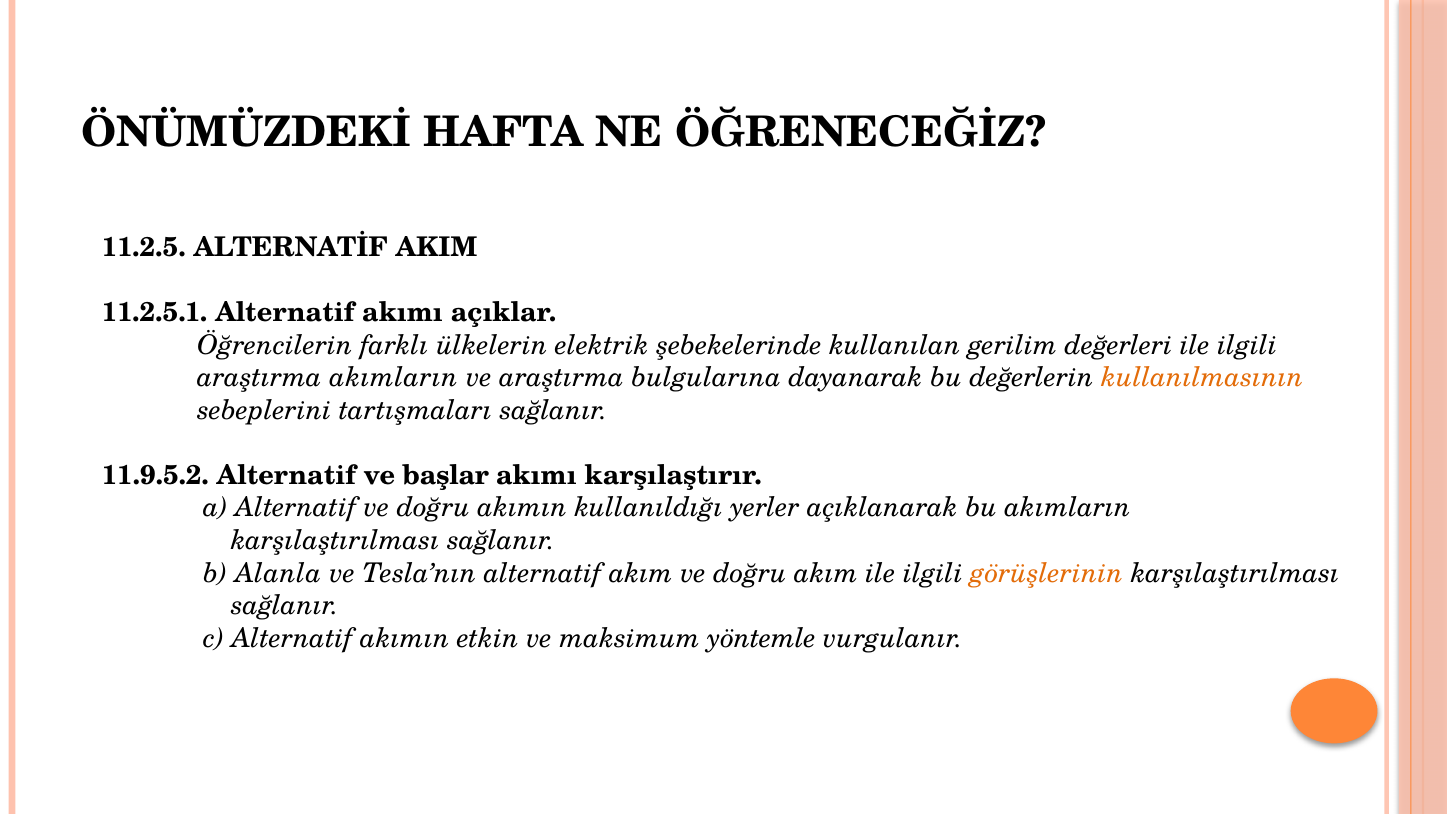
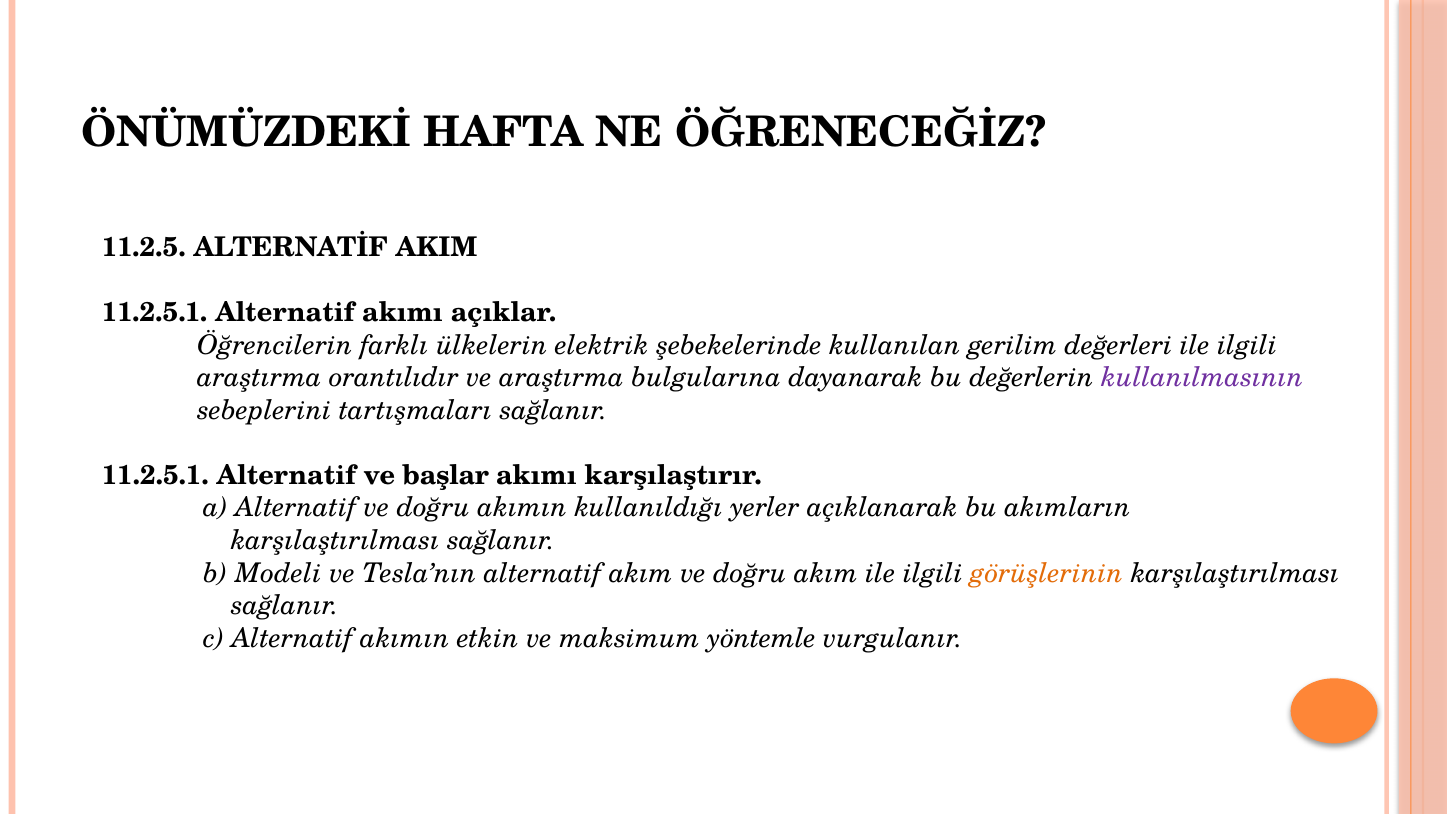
araştırma akımların: akımların -> orantılıdır (394, 378)
kullanılmasının colour: orange -> purple (1202, 378)
11.9.5.2: 11.9.5.2 -> 11.2.5.1 (155, 475)
Alanla: Alanla -> Modeli (278, 573)
